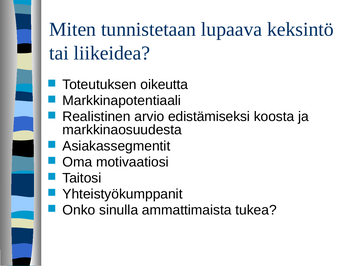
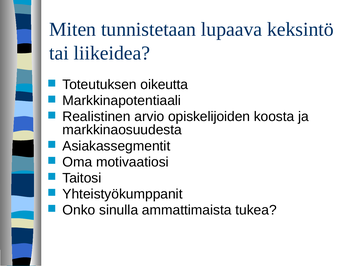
edistämiseksi: edistämiseksi -> opiskelijoiden (209, 117)
